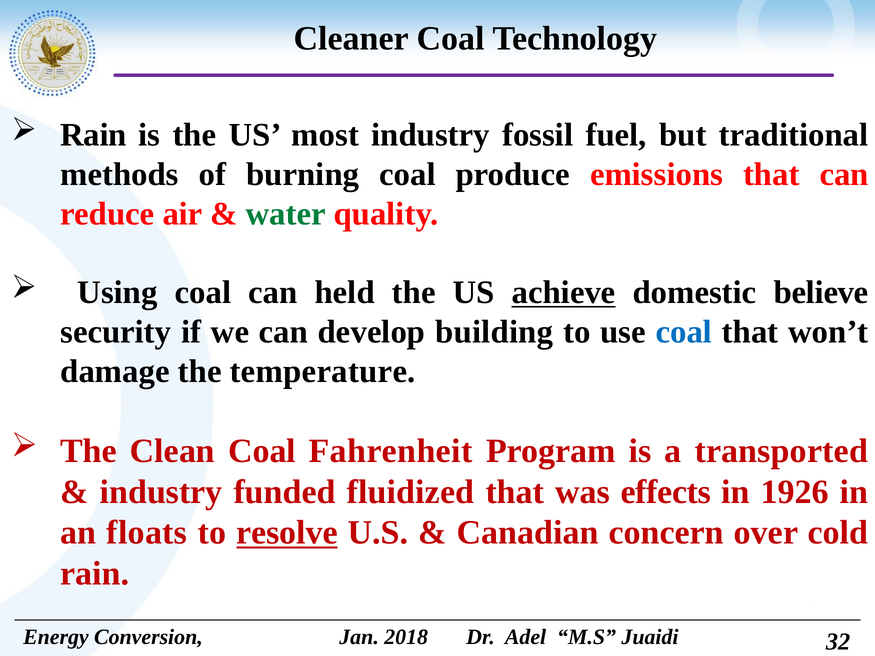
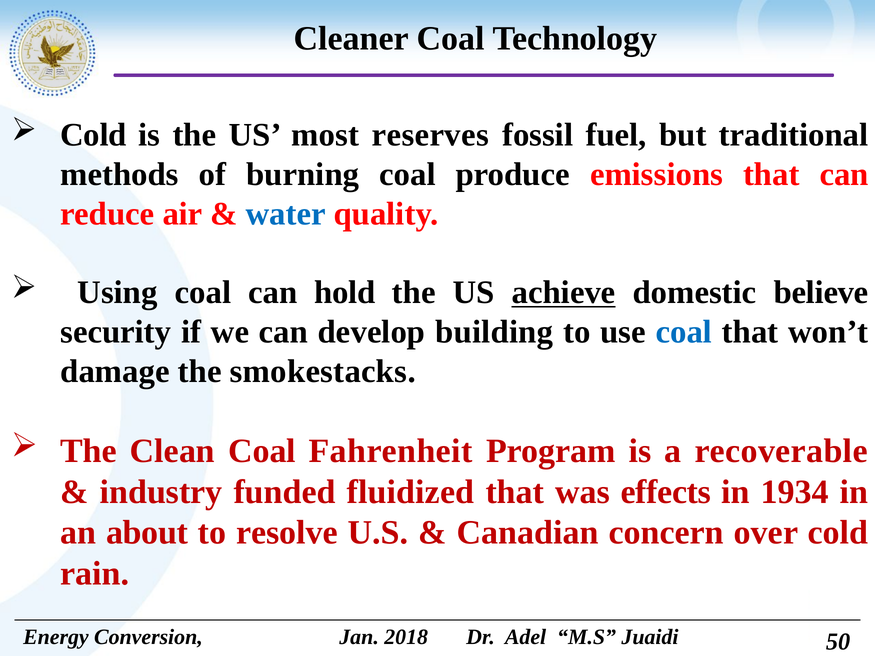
Rain: Rain -> Cold (93, 135)
most industry: industry -> reserves (430, 135)
water colour: green -> blue (286, 214)
held: held -> hold (345, 293)
temperature: temperature -> smokestacks (323, 372)
transported: transported -> recoverable (781, 451)
1926: 1926 -> 1934 (795, 492)
floats: floats -> about (147, 533)
resolve underline: present -> none (287, 533)
32: 32 -> 50 (838, 642)
